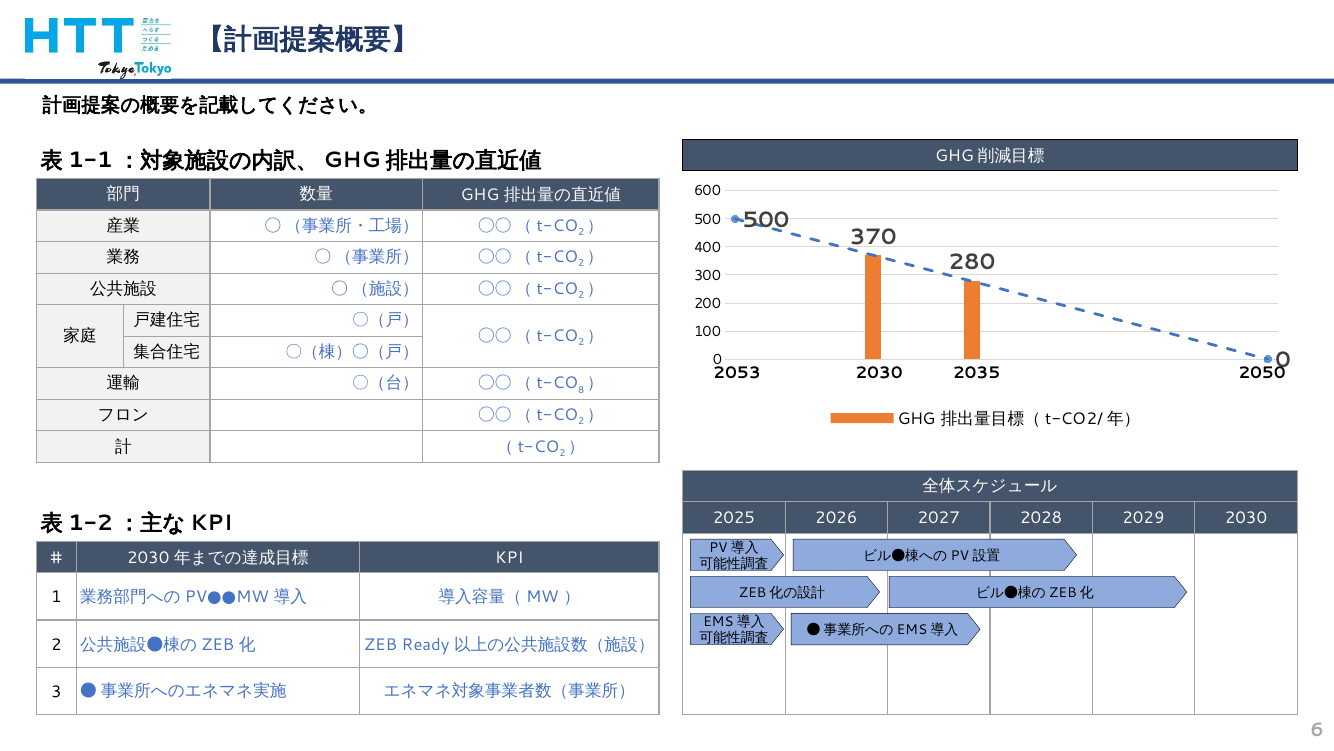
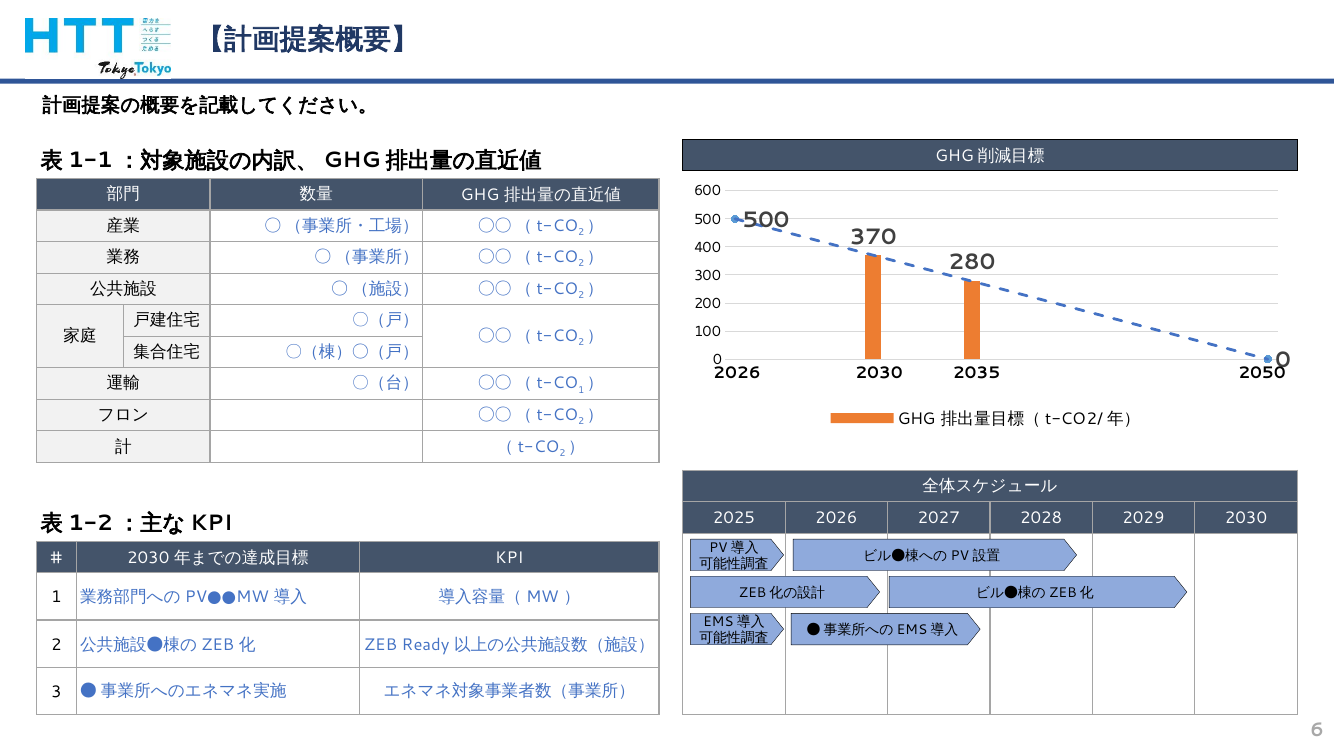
2053: 2053 -> 2026 (737, 372)
8: 8 -> 1 (581, 390)
